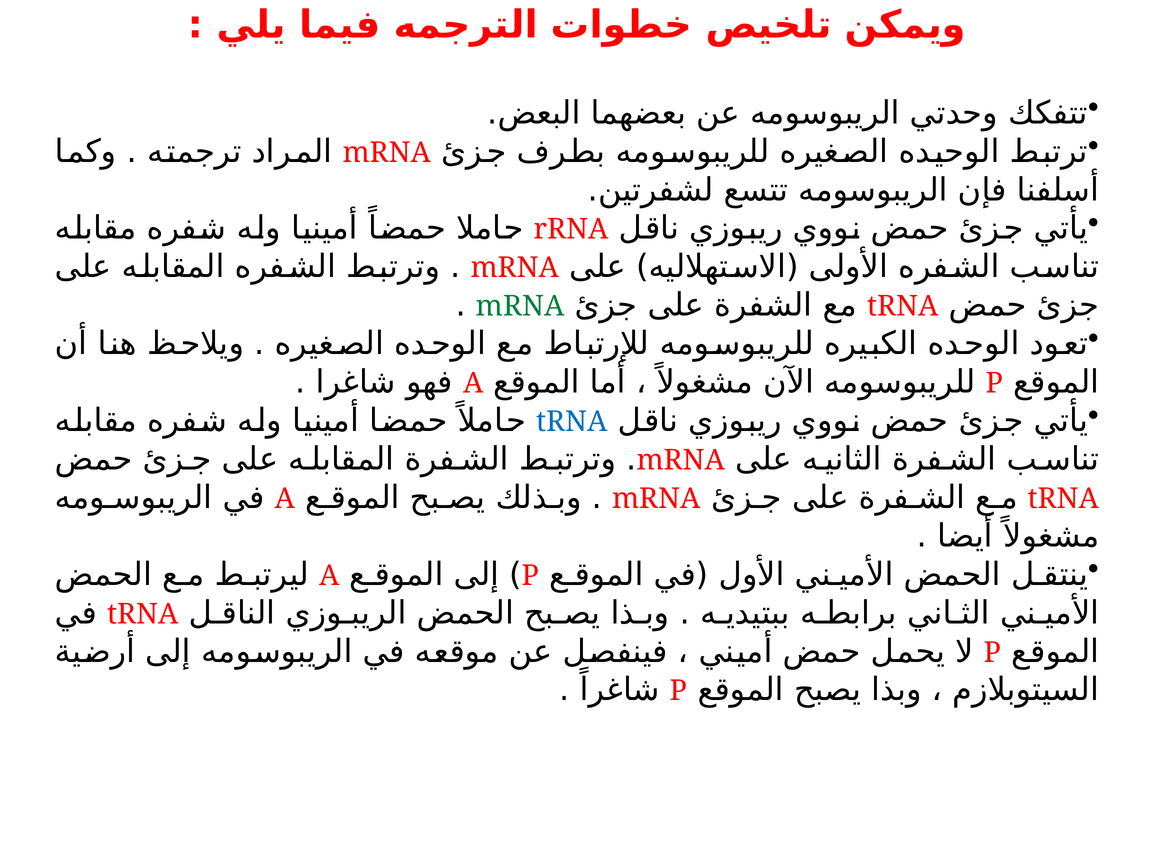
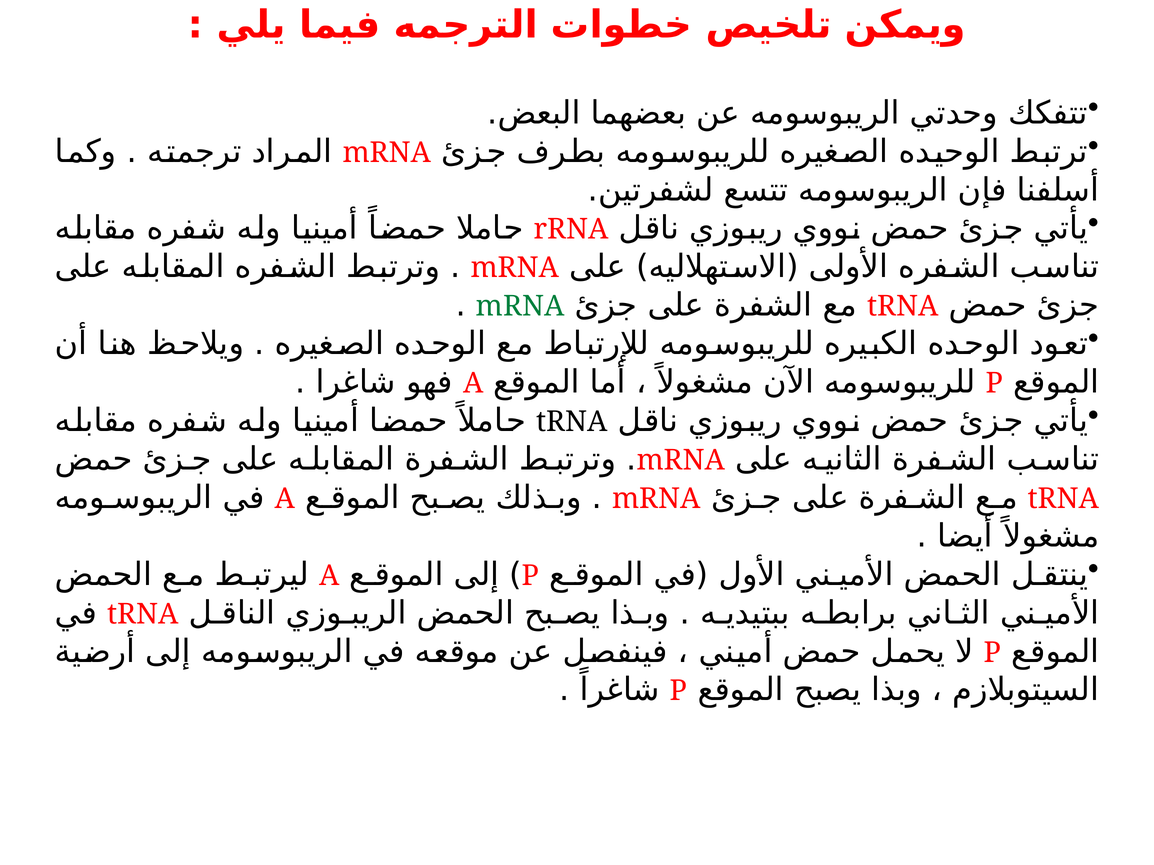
tRNA colour: blue -> black (572, 422)
